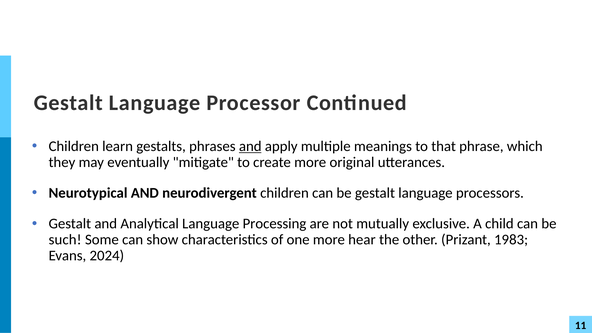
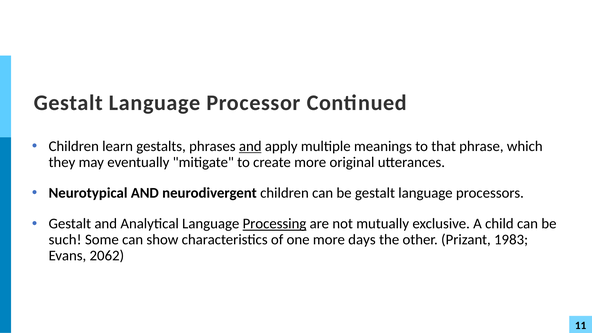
Processing underline: none -> present (274, 224)
hear: hear -> days (362, 240)
2024: 2024 -> 2062 (107, 256)
